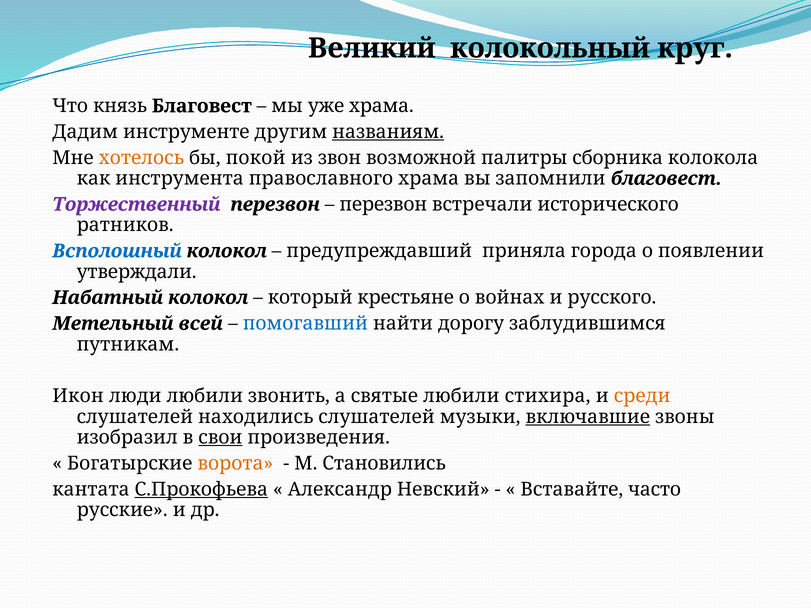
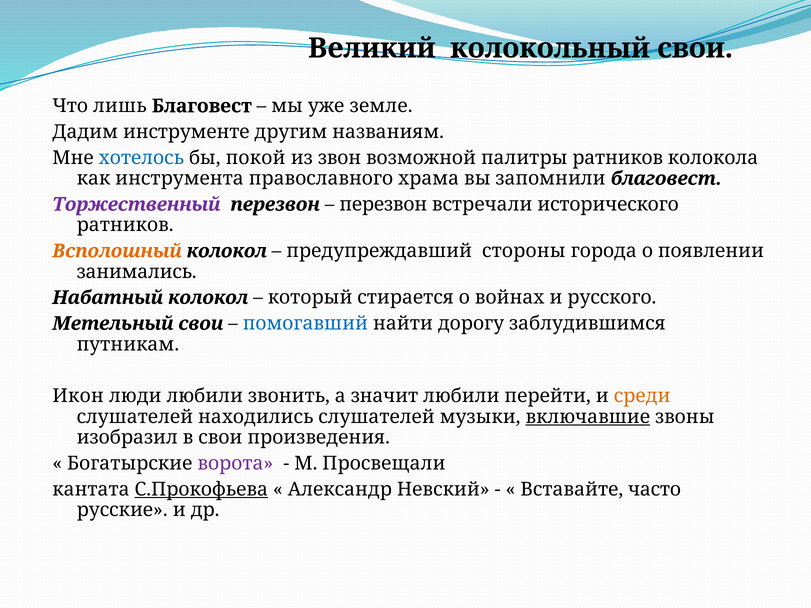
колокольный круг: круг -> свои (695, 48)
князь: князь -> лишь (120, 106)
уже храма: храма -> земле (381, 106)
названиям underline: present -> none (388, 132)
хотелось colour: orange -> blue (141, 158)
палитры сборника: сборника -> ратников (618, 158)
Всполошный colour: blue -> orange (117, 251)
приняла: приняла -> стороны (524, 251)
утверждали: утверждали -> занимались (137, 272)
крестьяне: крестьяне -> стирается (406, 298)
Метельный всей: всей -> свои (201, 324)
святые: святые -> значит (384, 396)
стихира: стихира -> перейти (548, 396)
свои underline: present -> none (220, 438)
ворота colour: orange -> purple (235, 464)
Становились: Становились -> Просвещали (384, 464)
